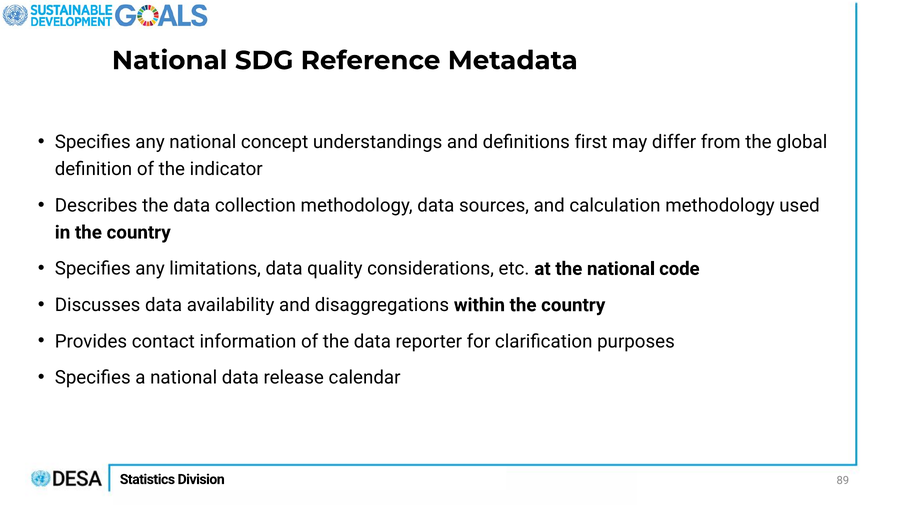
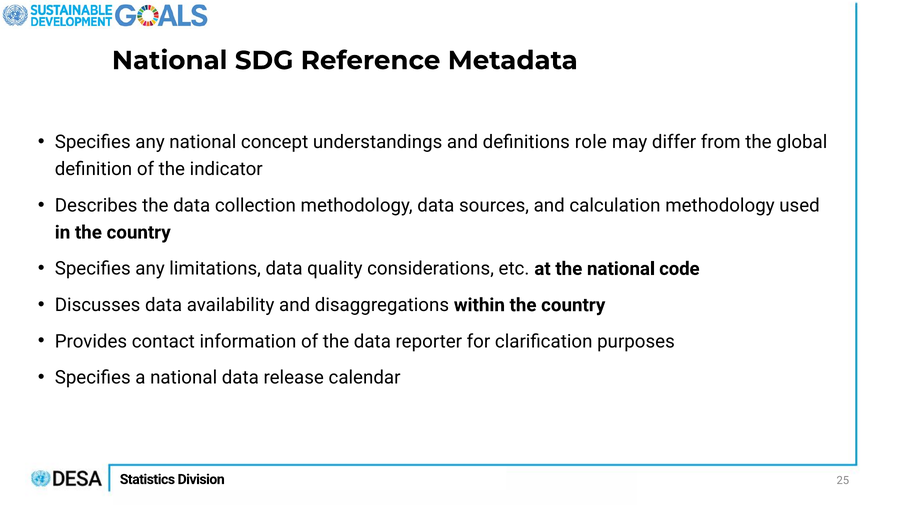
first: first -> role (591, 142)
89: 89 -> 25 (843, 481)
